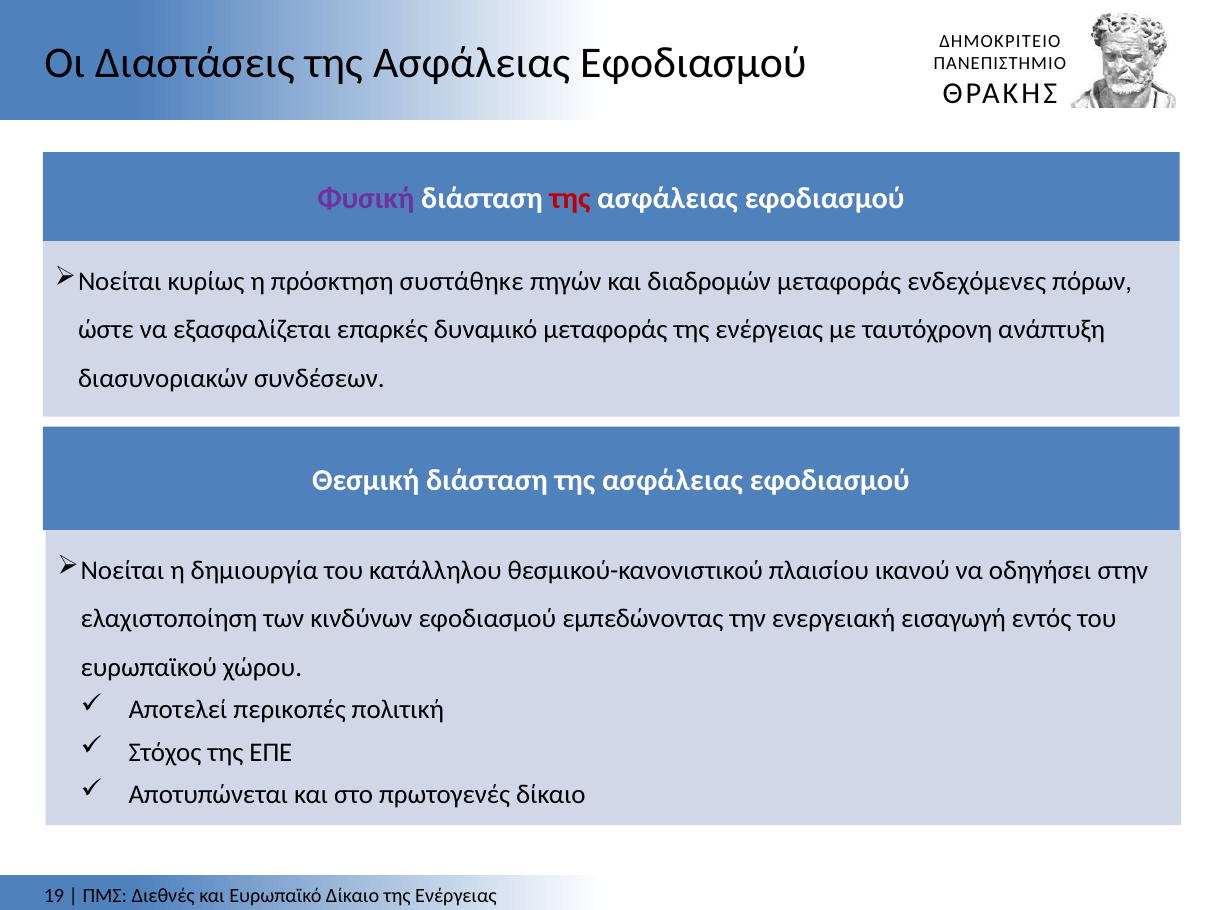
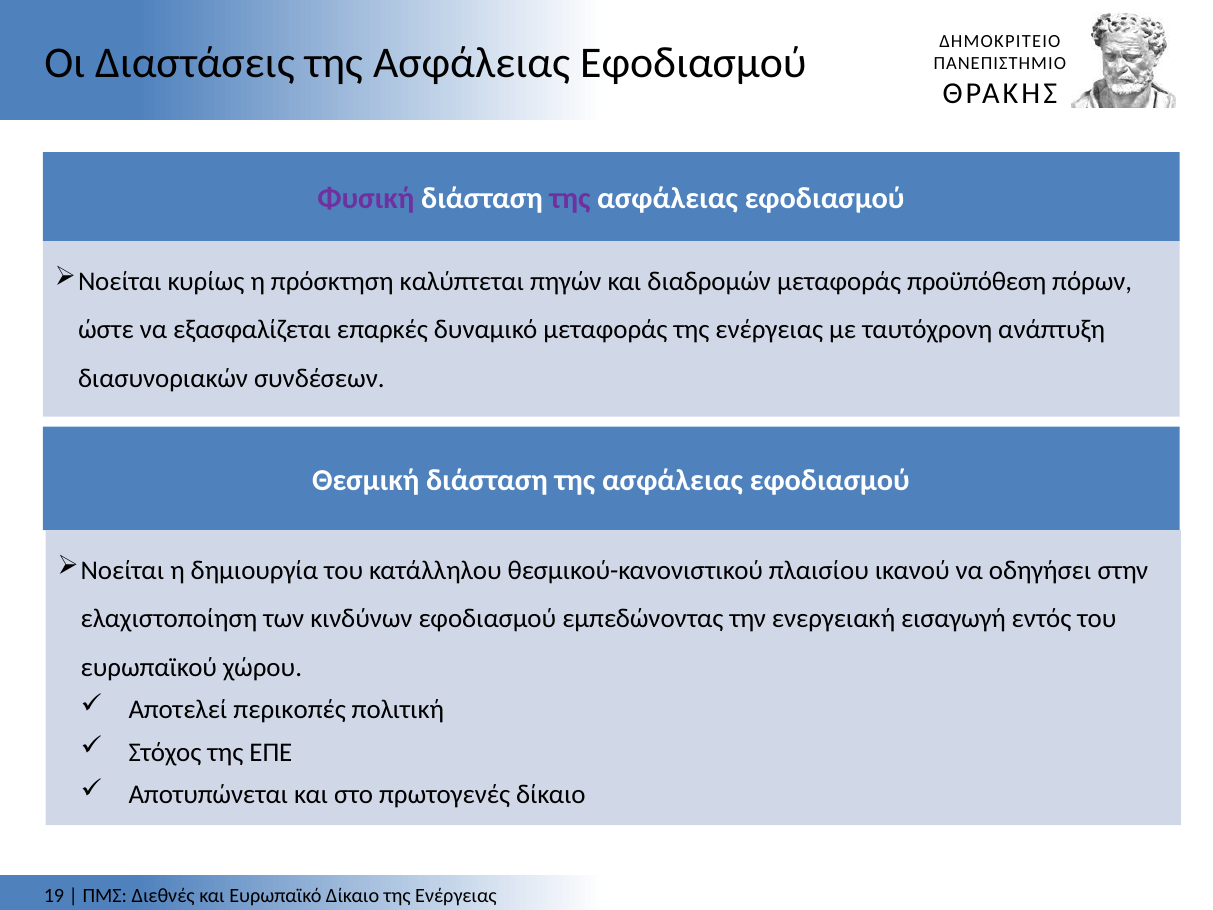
της colour: red -> purple (570, 199)
συστάθηκε: συστάθηκε -> καλύπτεται (462, 281)
ενδεχόμενες: ενδεχόμενες -> προϋπόθεση (977, 281)
